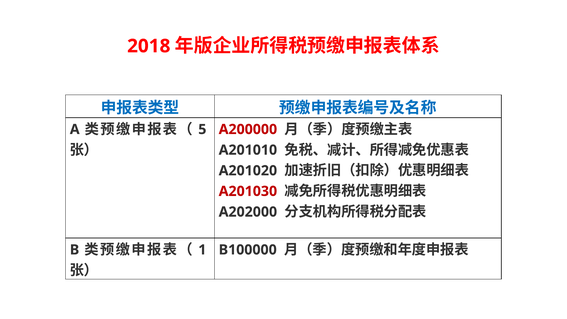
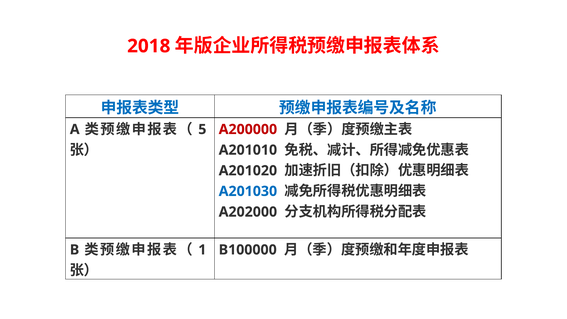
A201030 colour: red -> blue (248, 191)
